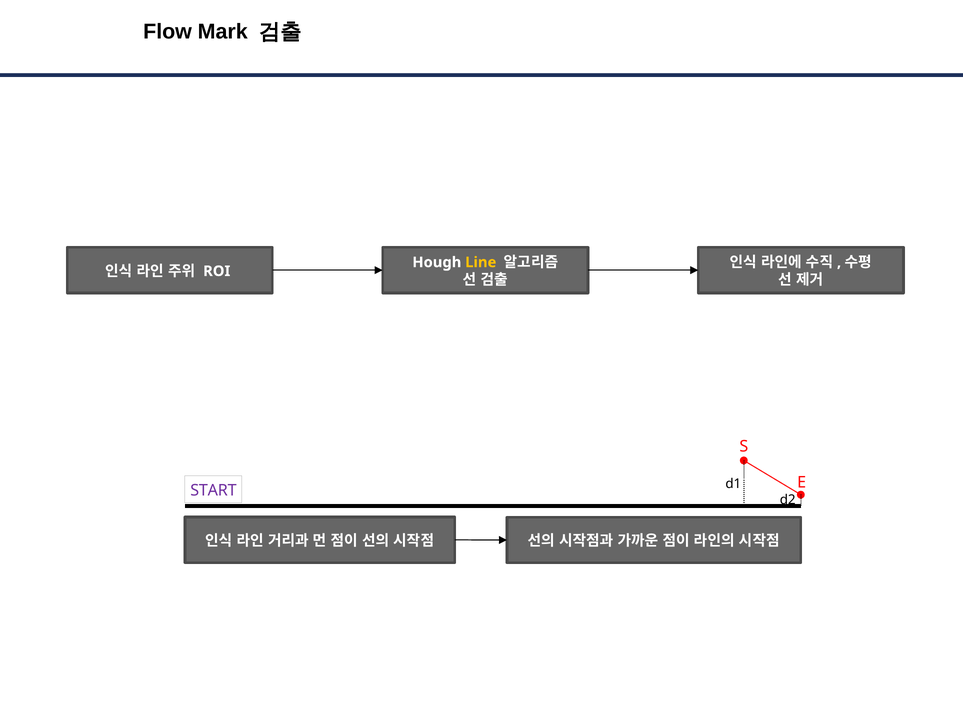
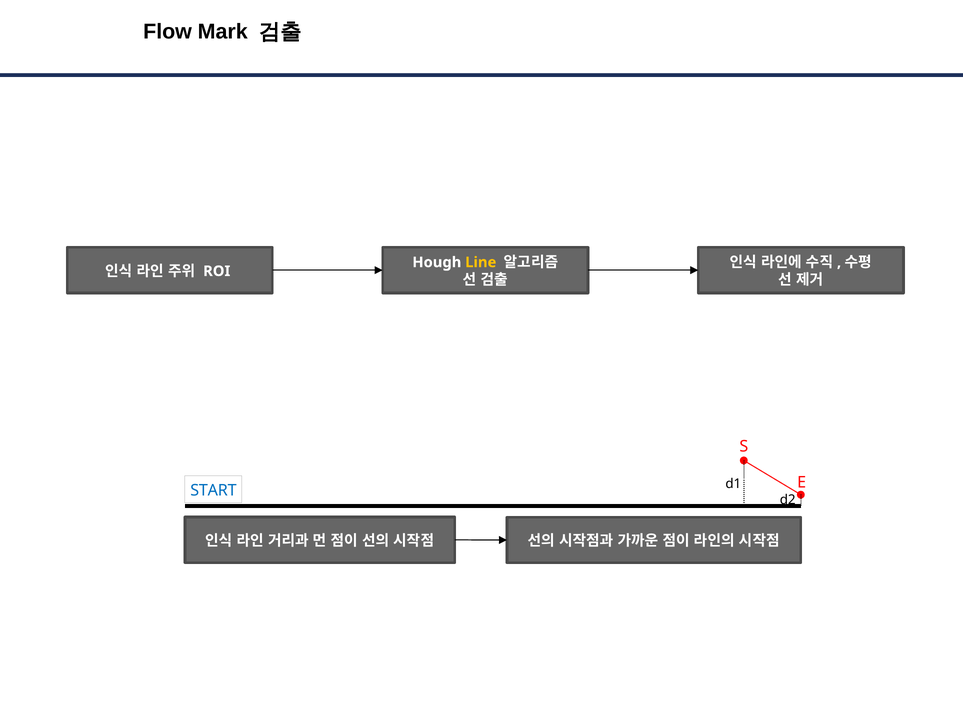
START colour: purple -> blue (213, 490)
